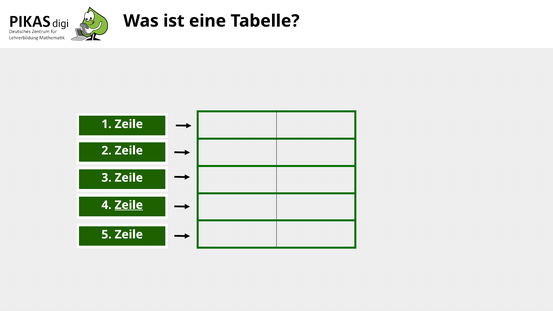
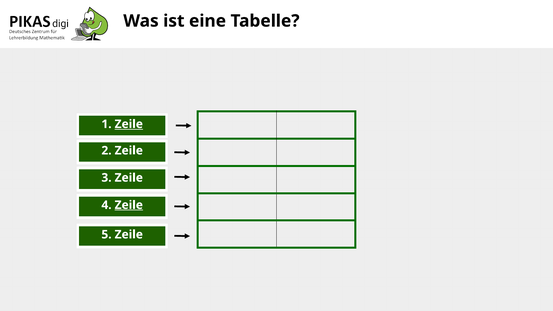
Zeile underline: none -> present (129, 124)
